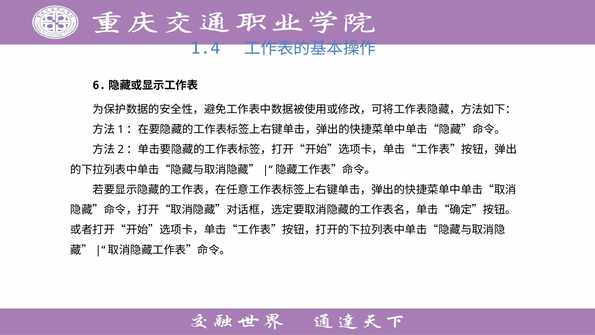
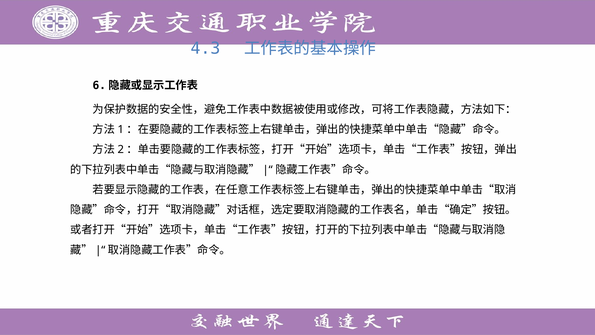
1.4: 1.4 -> 4.3 (205, 48)
